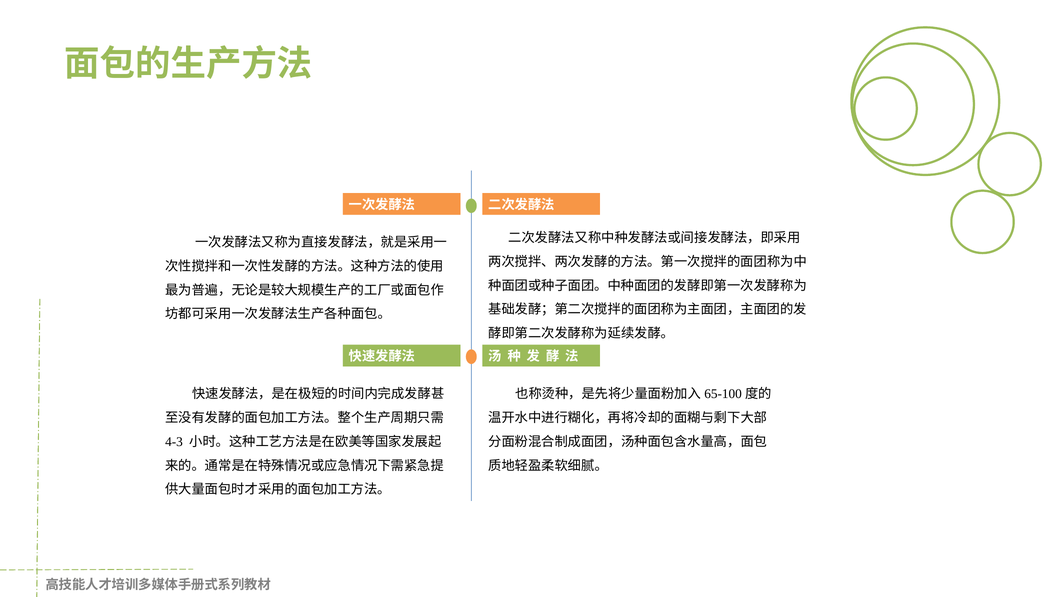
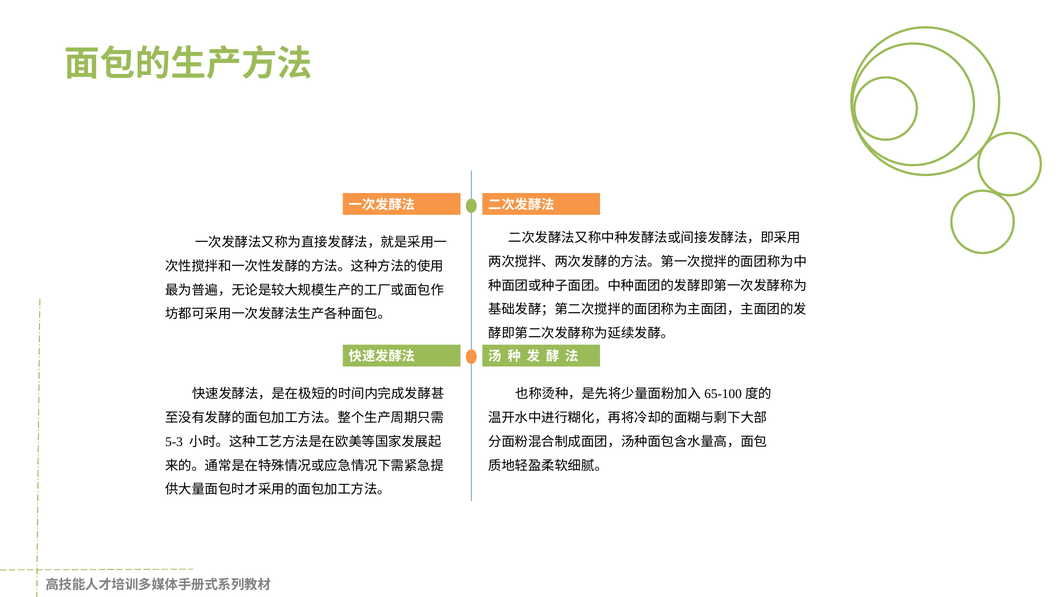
4-3: 4-3 -> 5-3 (174, 442)
